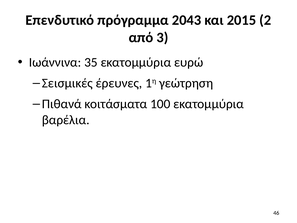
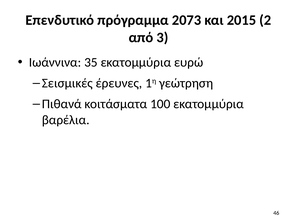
2043: 2043 -> 2073 (187, 20)
